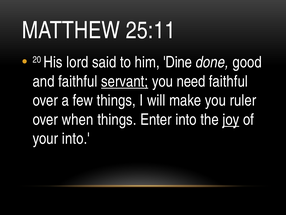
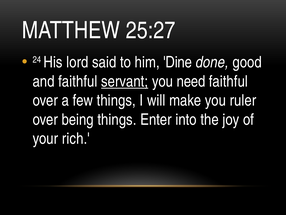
25:11: 25:11 -> 25:27 (151, 30)
20: 20 -> 24 (37, 60)
when: when -> being (78, 119)
joy underline: present -> none (231, 119)
your into: into -> rich (76, 138)
